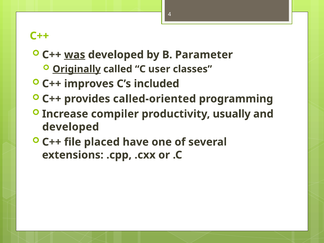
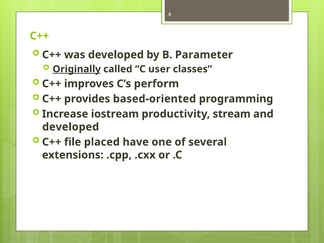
was underline: present -> none (75, 55)
included: included -> perform (156, 84)
called-oriented: called-oriented -> based-oriented (155, 99)
compiler: compiler -> iostream (115, 114)
usually: usually -> stream (232, 114)
